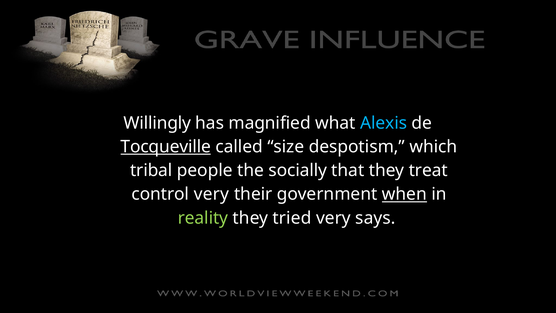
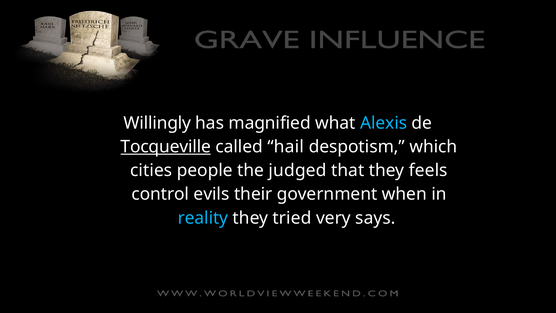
size: size -> hail (286, 147)
tribal: tribal -> cities (151, 170)
socially: socially -> judged (298, 170)
treat: treat -> feels (428, 170)
control very: very -> evils (212, 194)
when underline: present -> none (404, 194)
reality colour: light green -> light blue (203, 218)
